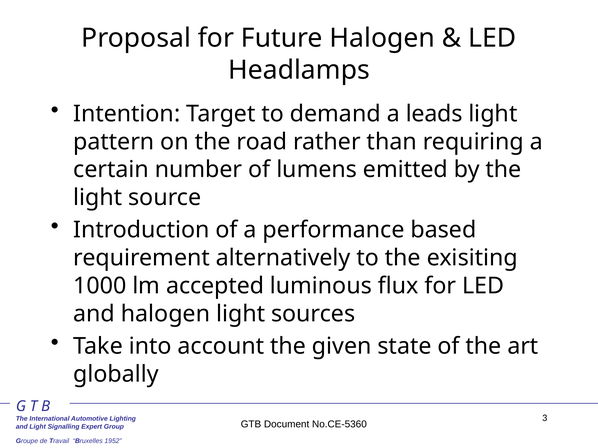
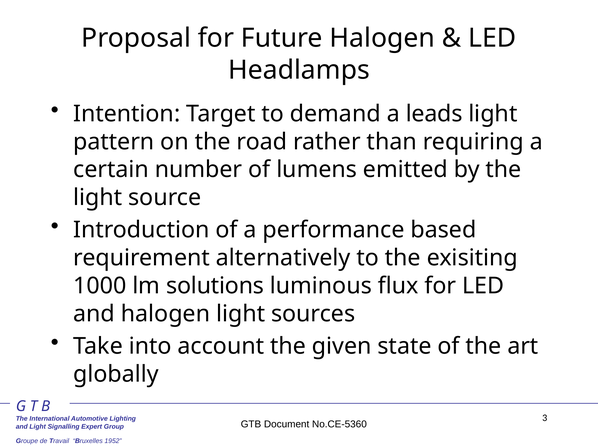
accepted: accepted -> solutions (215, 286)
